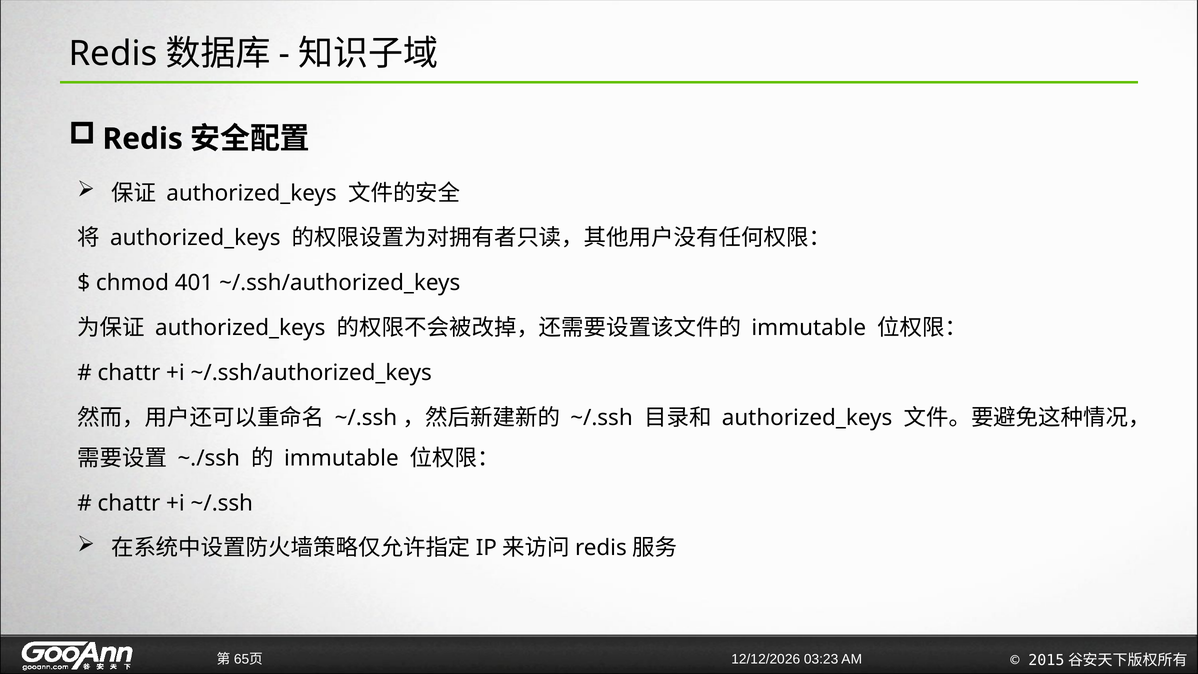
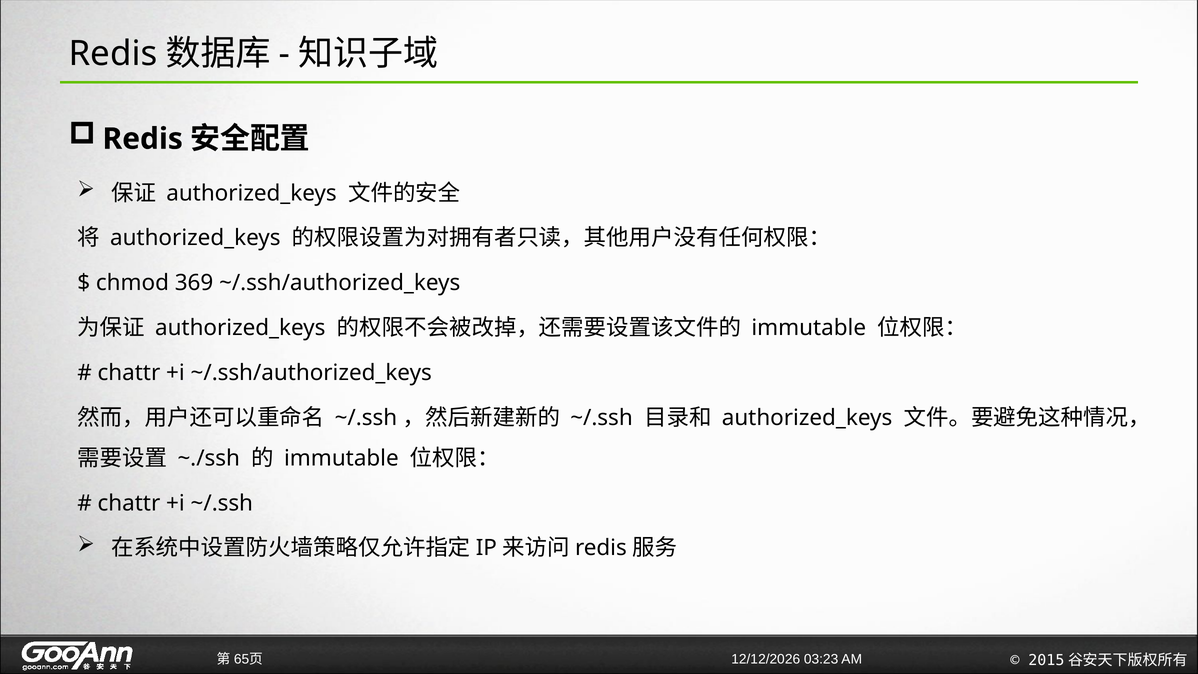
401: 401 -> 369 (194, 283)
